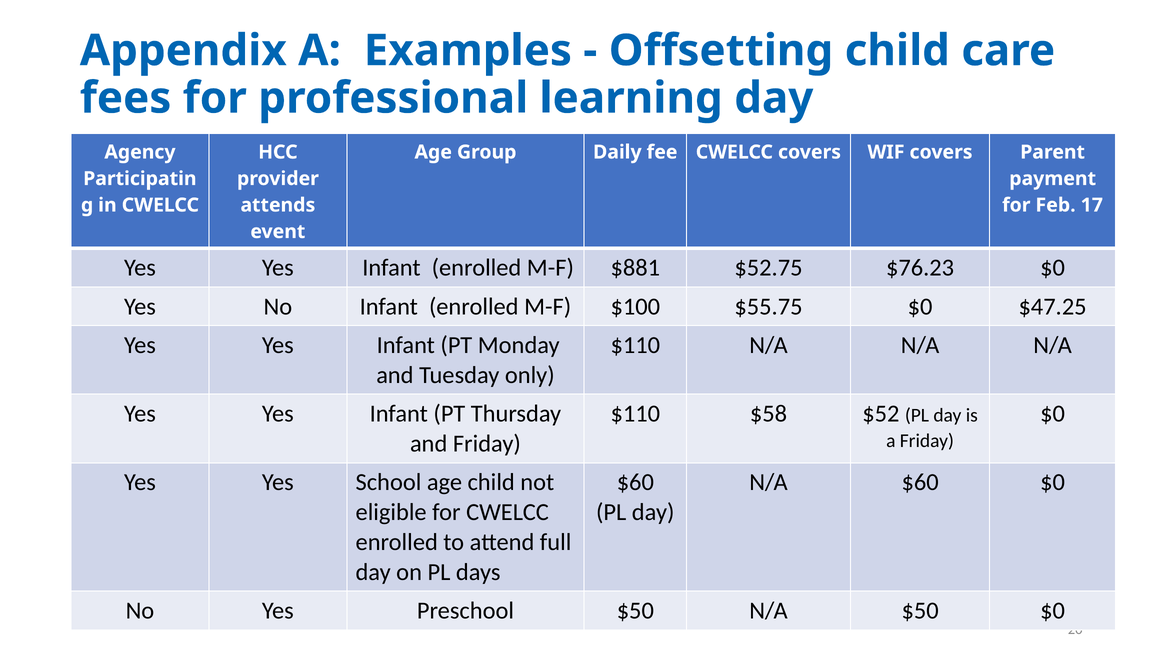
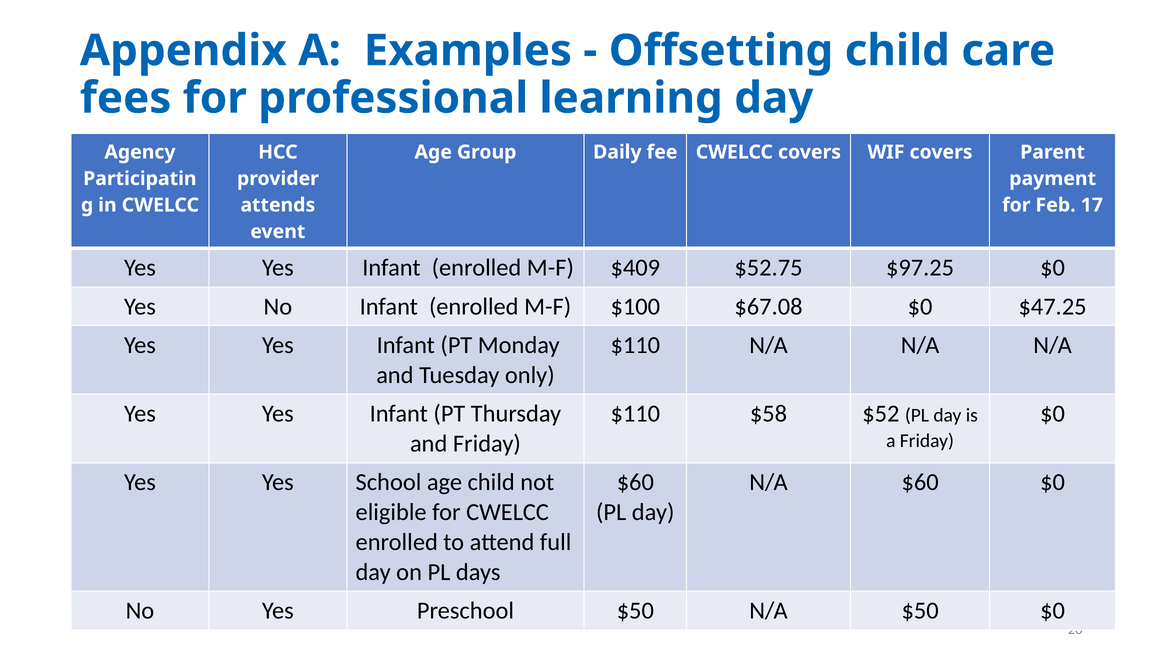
$881: $881 -> $409 (635, 268)
$76.23: $76.23 -> $97.25 (920, 268)
$55.75: $55.75 -> $67.08 (768, 307)
